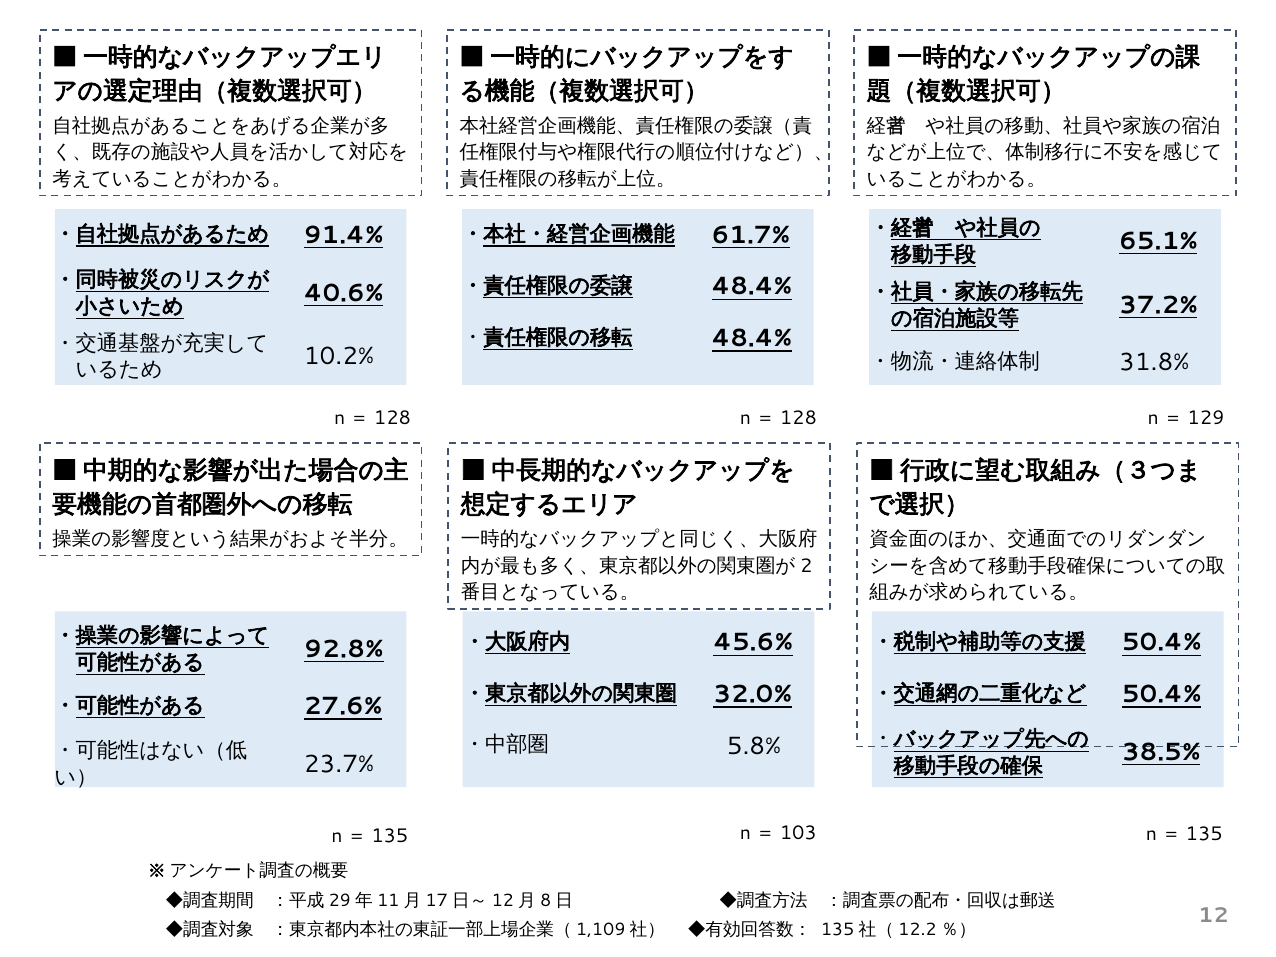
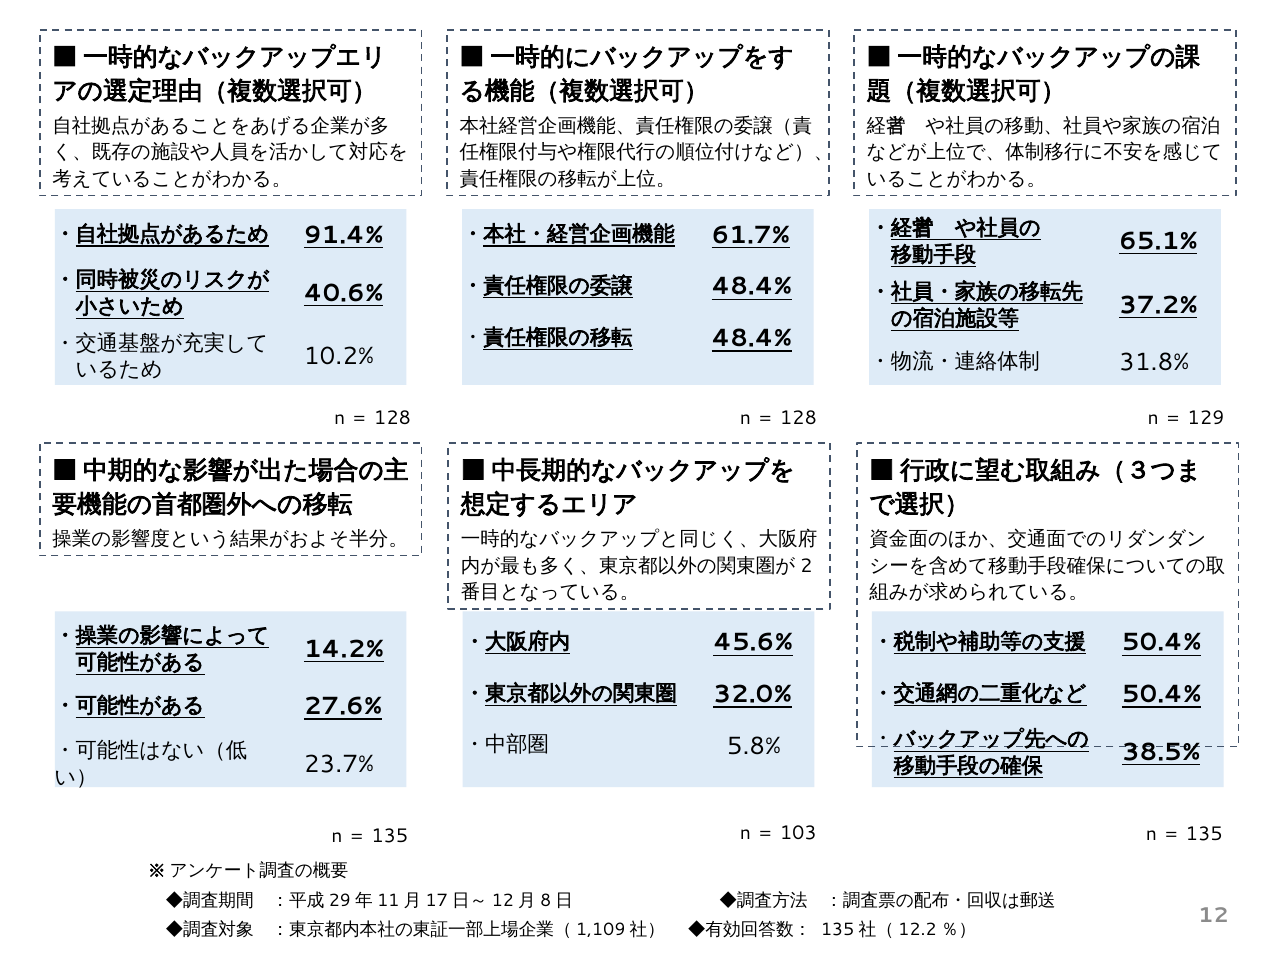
92.8%: 92.8% -> 14.2% (344, 649)
